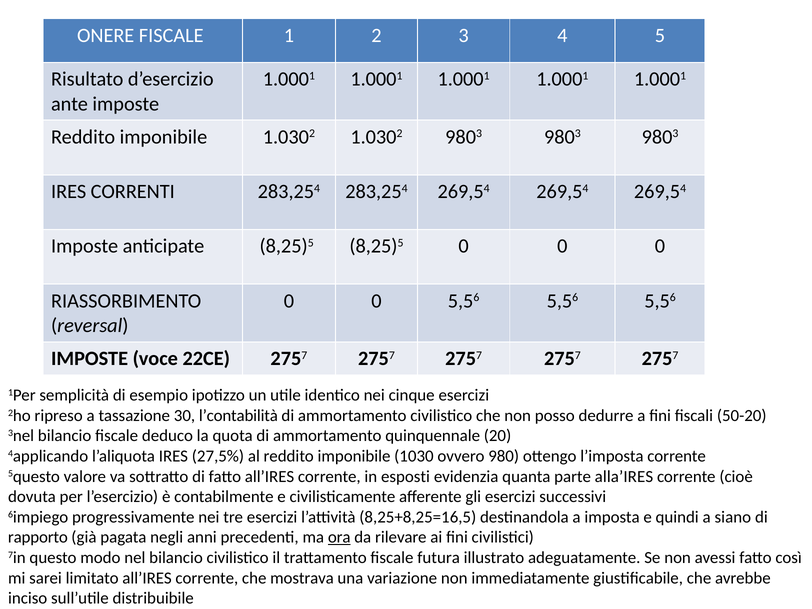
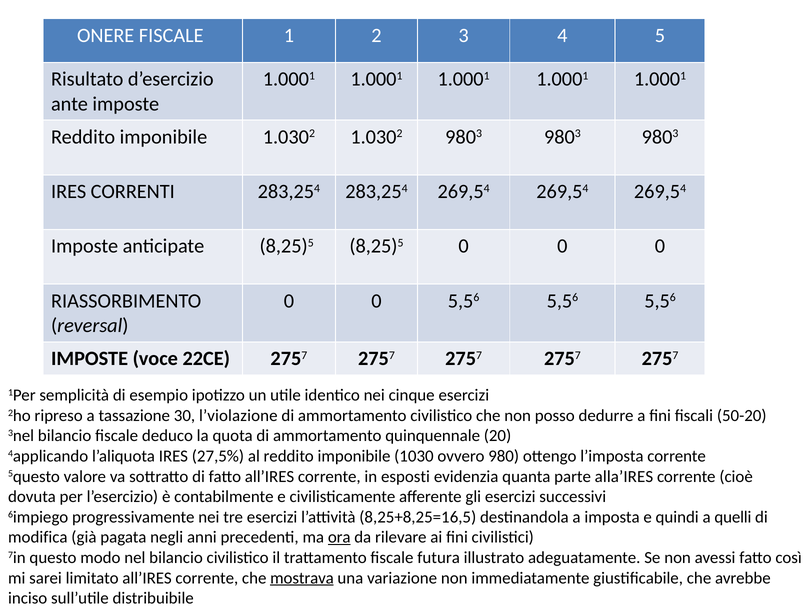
l’contabilità: l’contabilità -> l’violazione (238, 416)
siano: siano -> quelli (733, 517)
rapporto: rapporto -> modifica (38, 537)
mostrava underline: none -> present (302, 578)
